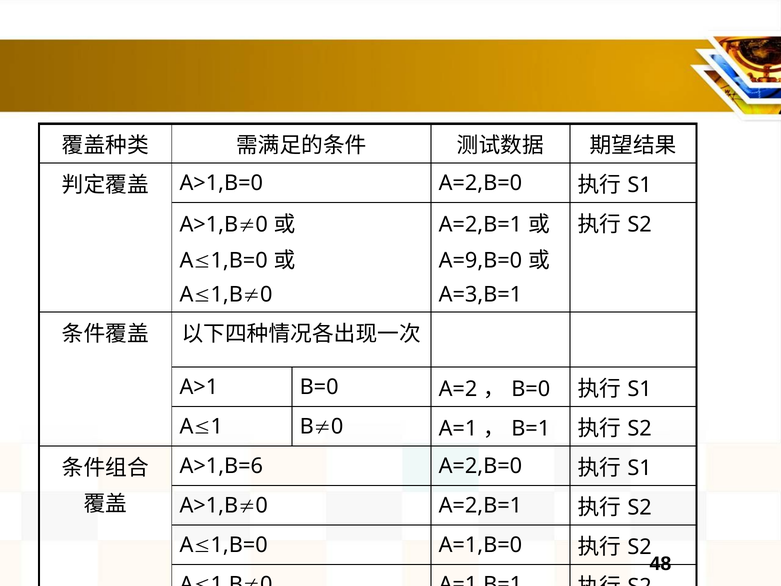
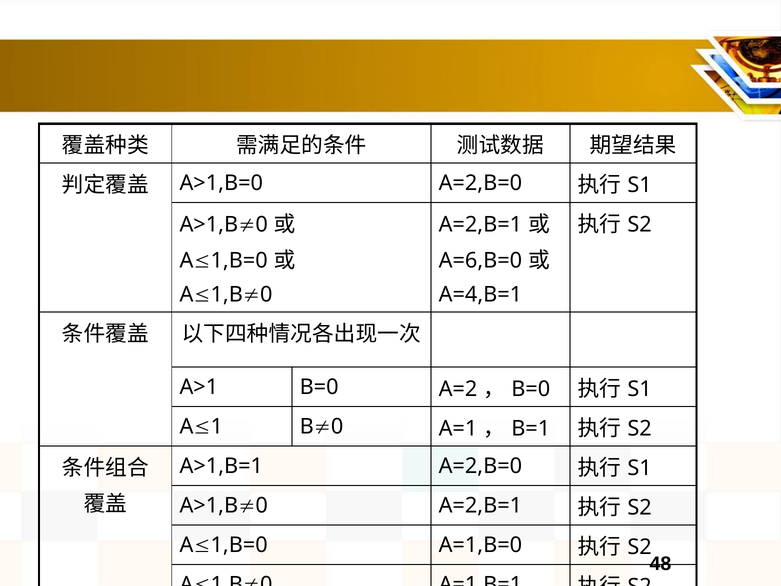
A=9,B=0: A=9,B=0 -> A=6,B=0 (480, 260)
A=3,B=1: A=3,B=1 -> A=4,B=1 (480, 294)
A>1,B=6: A>1,B=6 -> A>1,B=1 (221, 466)
